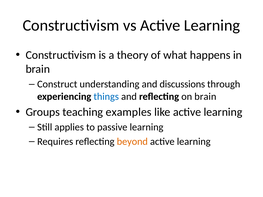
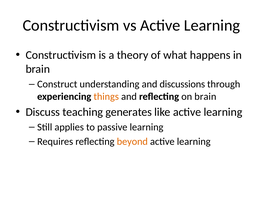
things colour: blue -> orange (106, 97)
Groups: Groups -> Discuss (43, 112)
examples: examples -> generates (129, 112)
